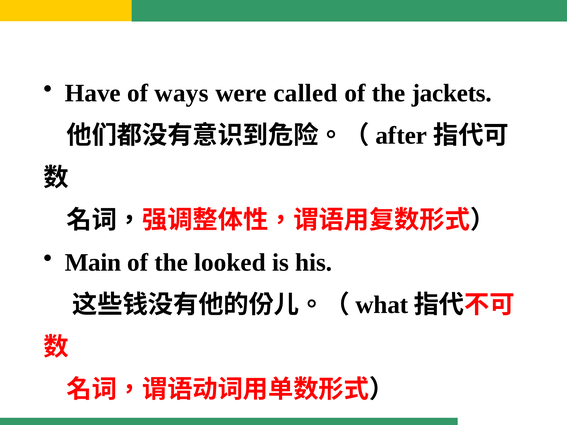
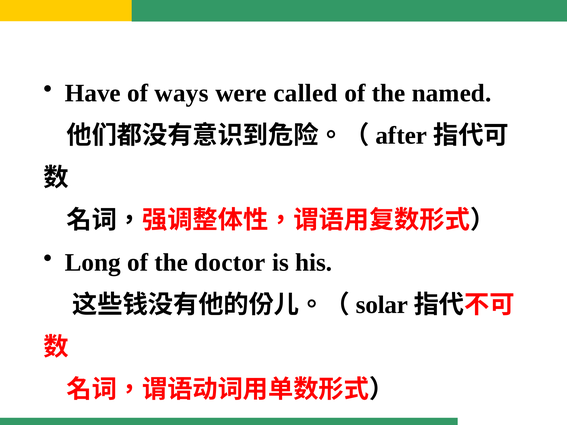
jackets: jackets -> named (452, 93)
Main: Main -> Long (93, 263)
looked: looked -> doctor (230, 263)
what: what -> solar (382, 305)
